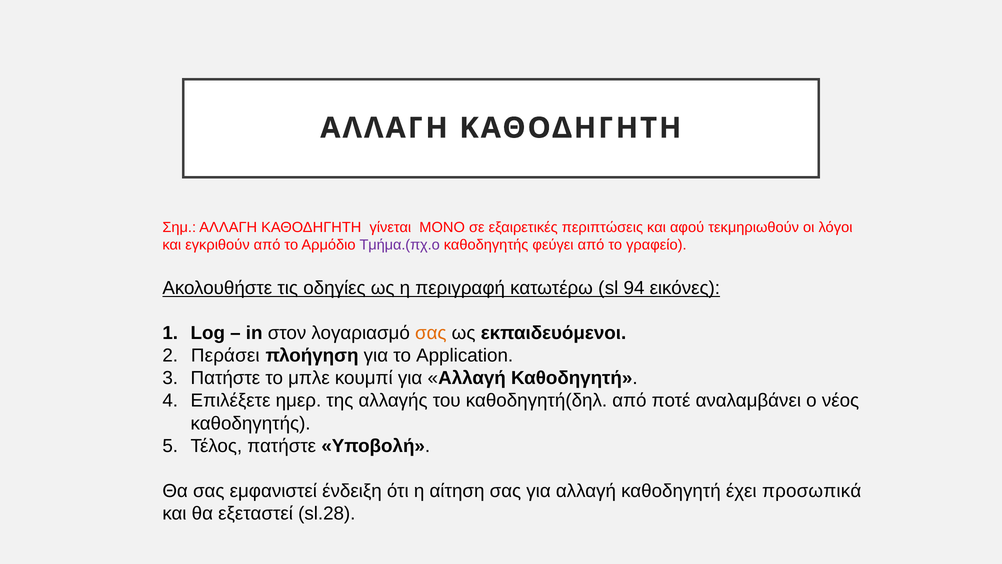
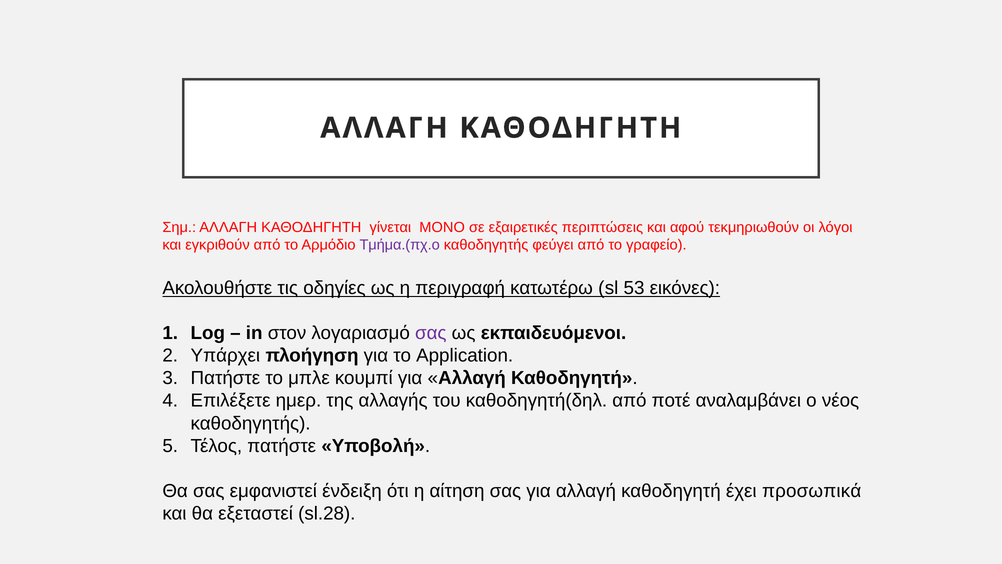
94: 94 -> 53 (634, 288)
σας colour: orange -> purple (431, 333)
Περάσει: Περάσει -> Υπάρχει (225, 355)
